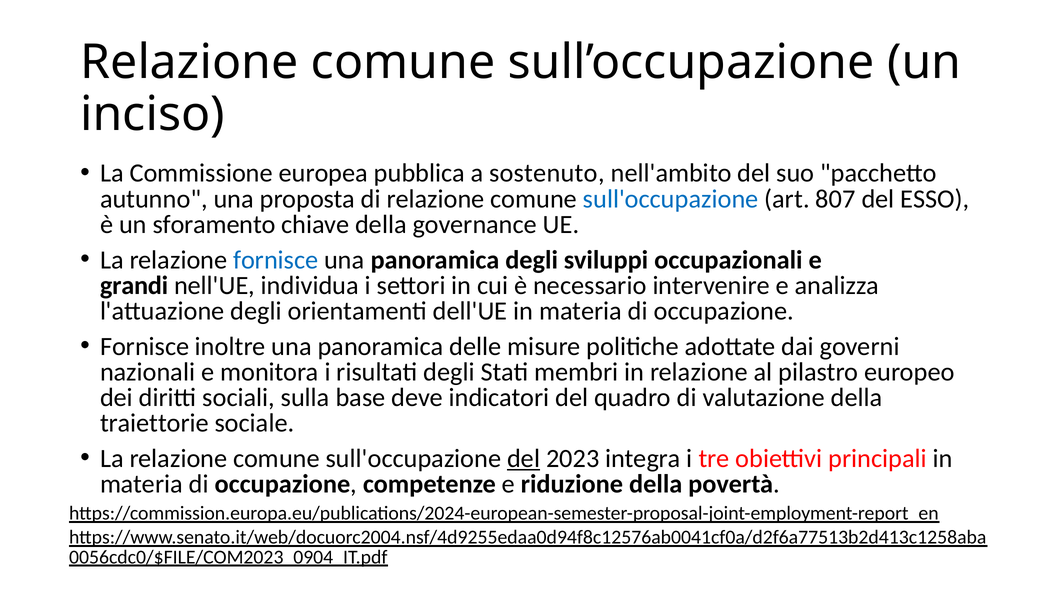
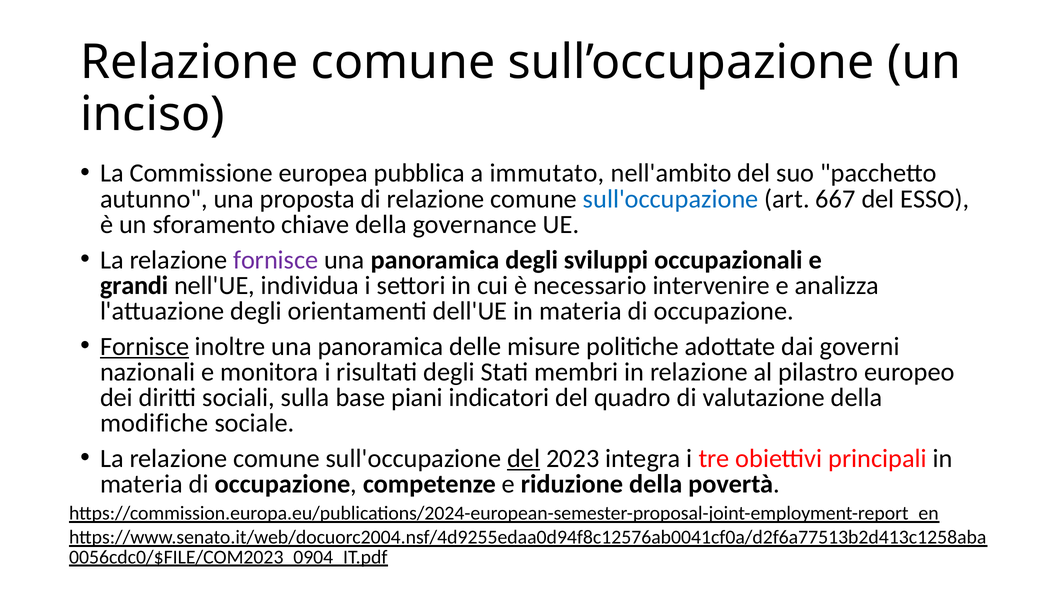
sostenuto: sostenuto -> immutato (547, 173)
807: 807 -> 667 (835, 199)
fornisce colour: blue -> purple (276, 260)
Fornisce underline: none -> present (145, 347)
deve: deve -> piani (417, 398)
traiettorie: traiettorie -> modifiche (154, 423)
